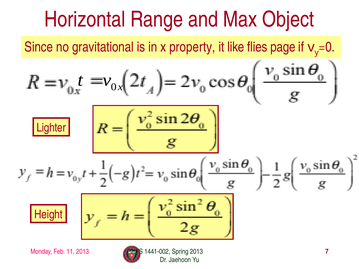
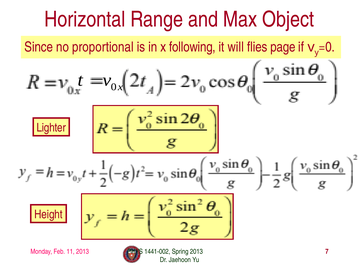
gravitational: gravitational -> proportional (103, 47)
property: property -> following (192, 47)
like: like -> will (236, 47)
